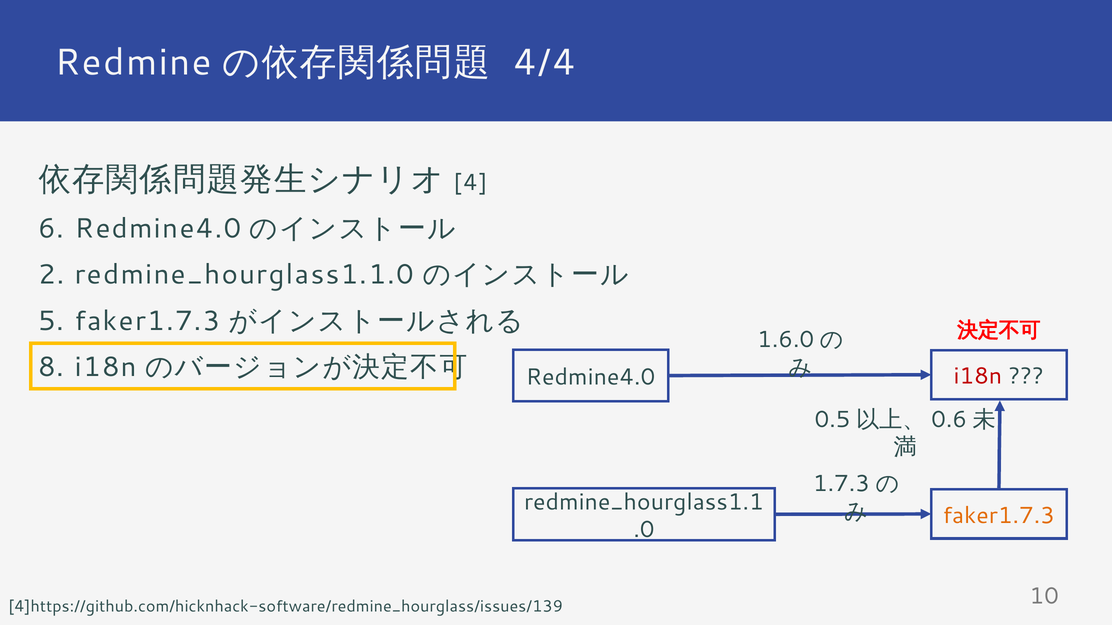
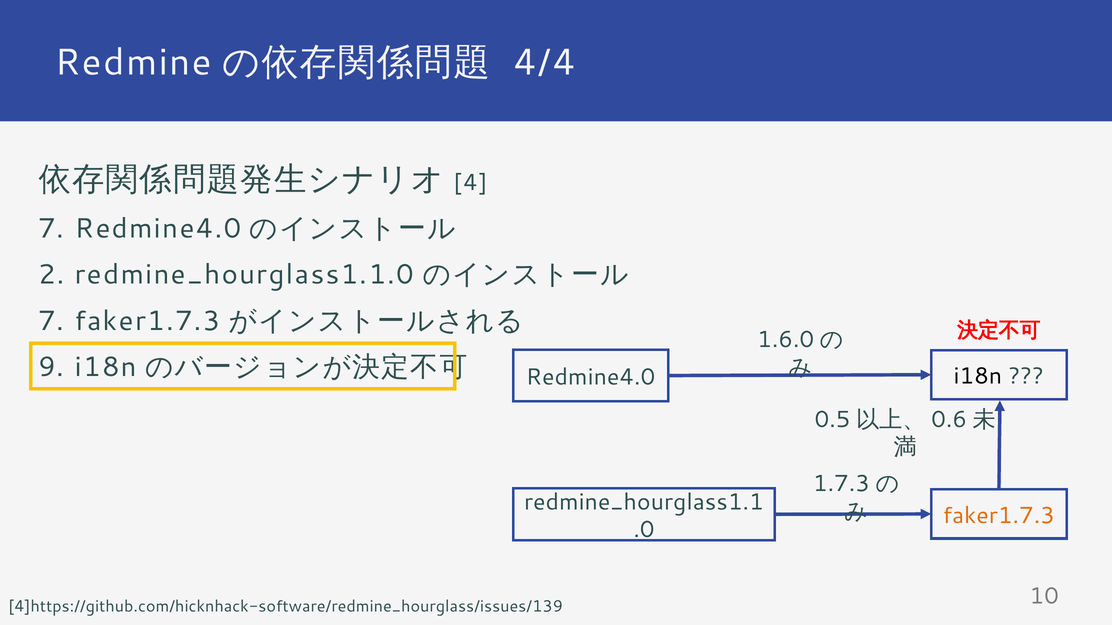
6: 6 -> 7 (51, 229)
5: 5 -> 7 (51, 321)
8: 8 -> 9 (51, 367)
i18n colour: red -> black (978, 377)
